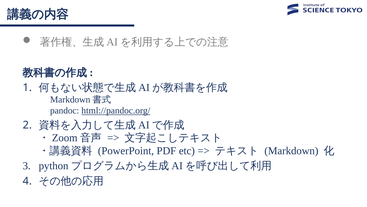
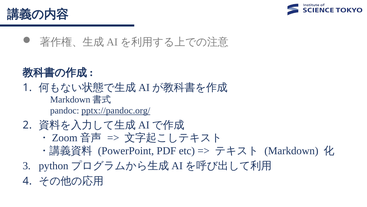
html://pandoc.org/: html://pandoc.org/ -> pptx://pandoc.org/ (116, 110)
